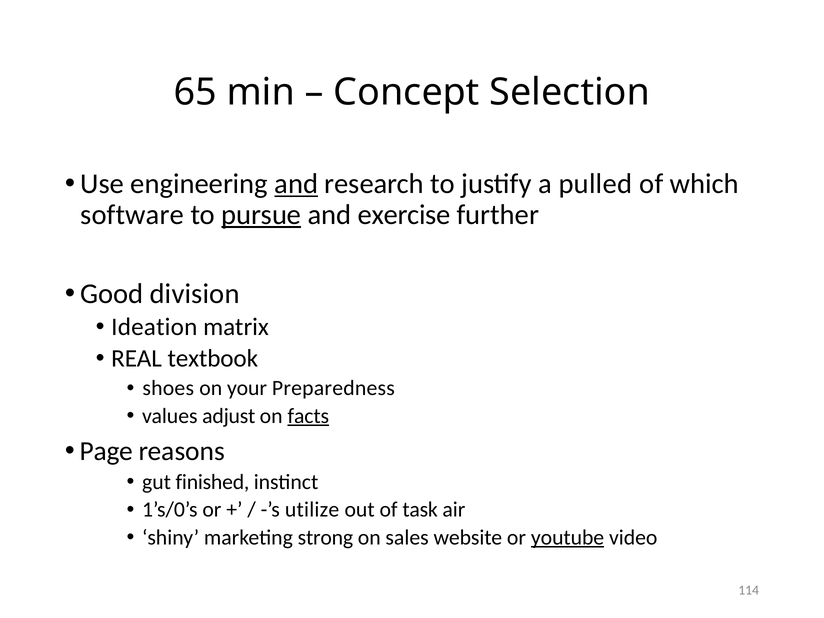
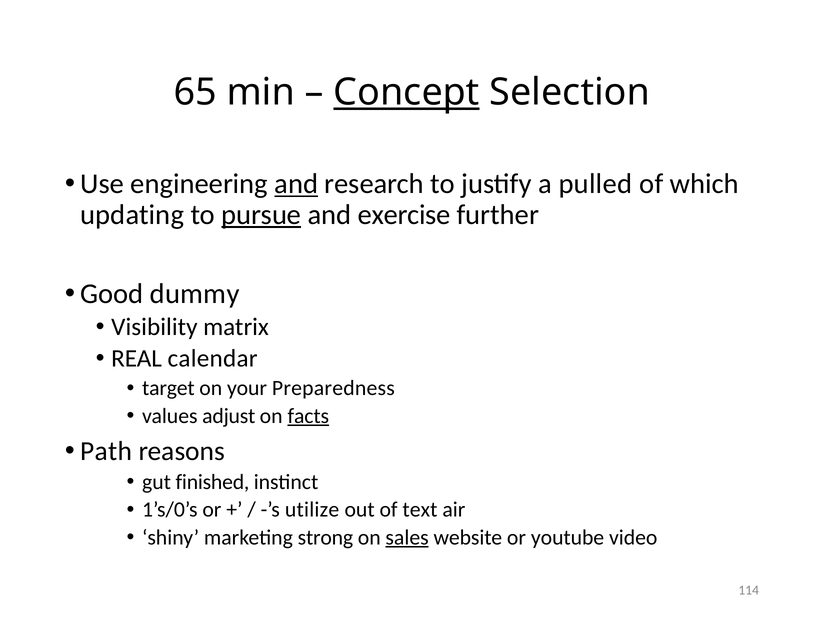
Concept underline: none -> present (407, 92)
software: software -> updating (132, 215)
division: division -> dummy (195, 294)
Ideation: Ideation -> Visibility (154, 327)
textbook: textbook -> calendar (213, 359)
shoes: shoes -> target (168, 388)
Page: Page -> Path (106, 451)
task: task -> text (420, 510)
sales underline: none -> present (407, 538)
youtube underline: present -> none (568, 538)
